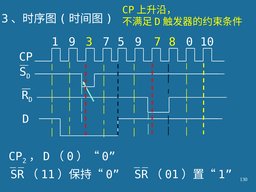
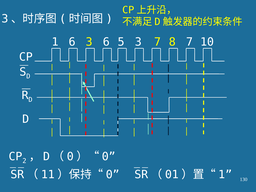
1 9: 9 -> 6 (72, 42)
3 7: 7 -> 6 (106, 42)
5 9: 9 -> 3 (138, 42)
8 0: 0 -> 7 (189, 42)
